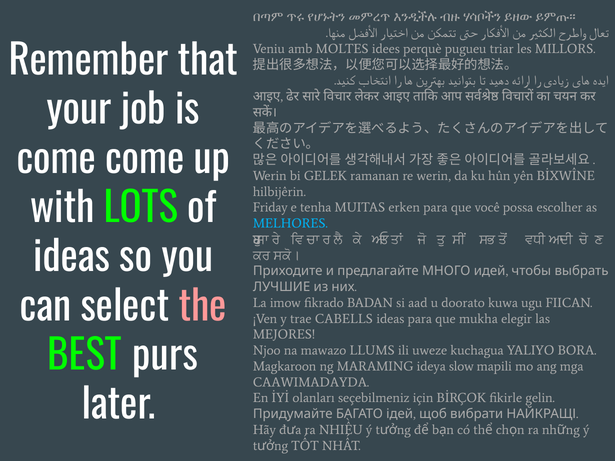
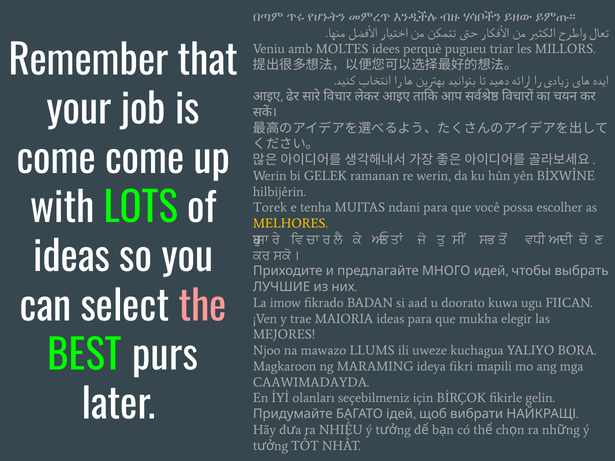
Friday: Friday -> Torek (270, 208)
erken: erken -> ndani (404, 208)
MELHORES colour: light blue -> yellow (290, 224)
CABELLS: CABELLS -> MAIORIA (344, 319)
slow: slow -> fikri (461, 367)
